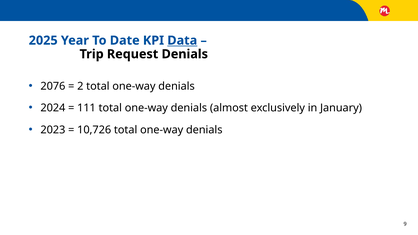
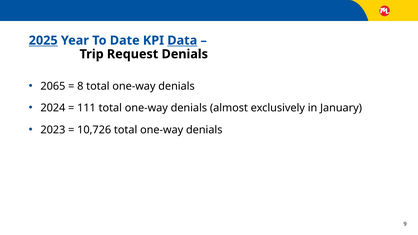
2025 underline: none -> present (43, 40)
2076: 2076 -> 2065 (53, 86)
2: 2 -> 8 (80, 86)
